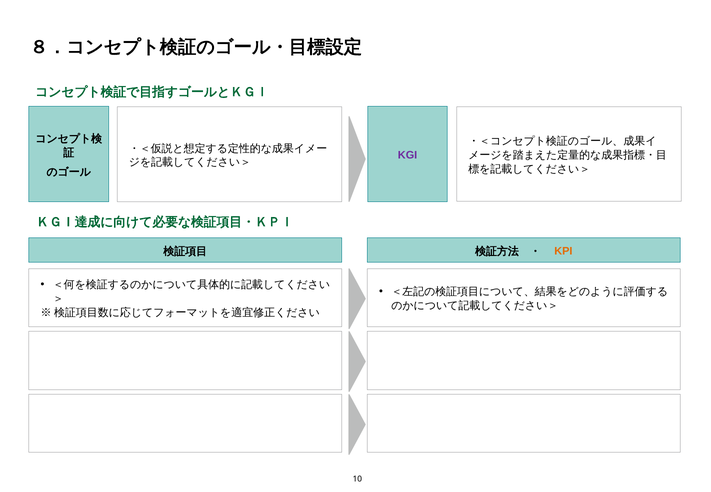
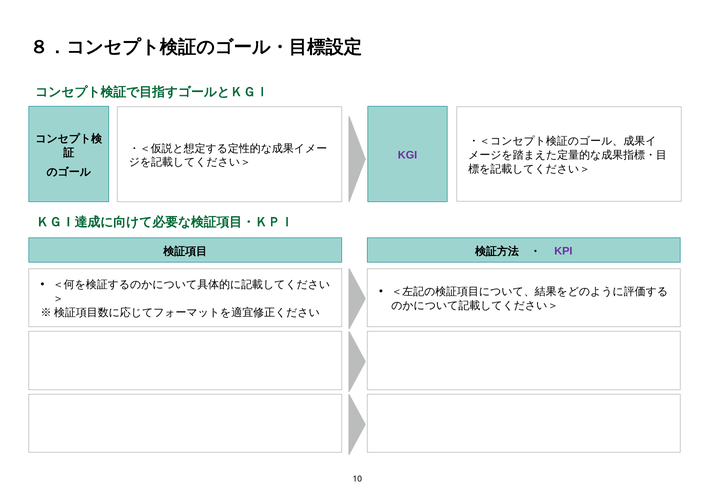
KPI colour: orange -> purple (563, 251)
